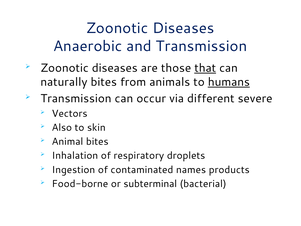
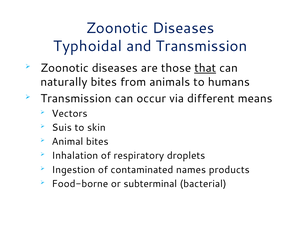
Anaerobic: Anaerobic -> Typhoidal (88, 46)
humans underline: present -> none (229, 82)
severe: severe -> means (255, 98)
Also: Also -> Suis (62, 127)
